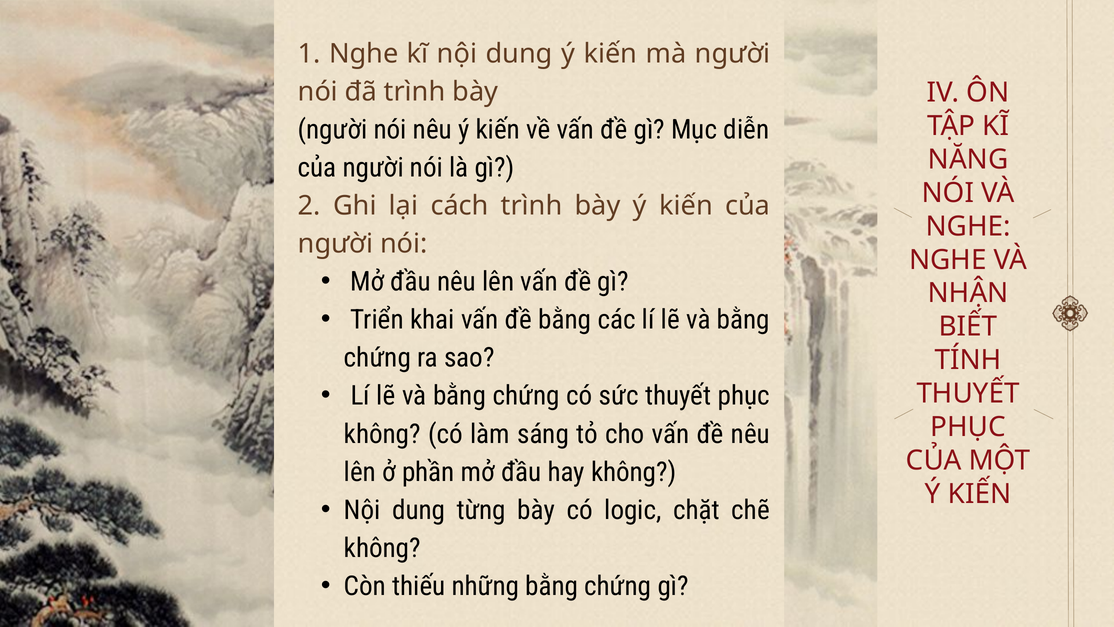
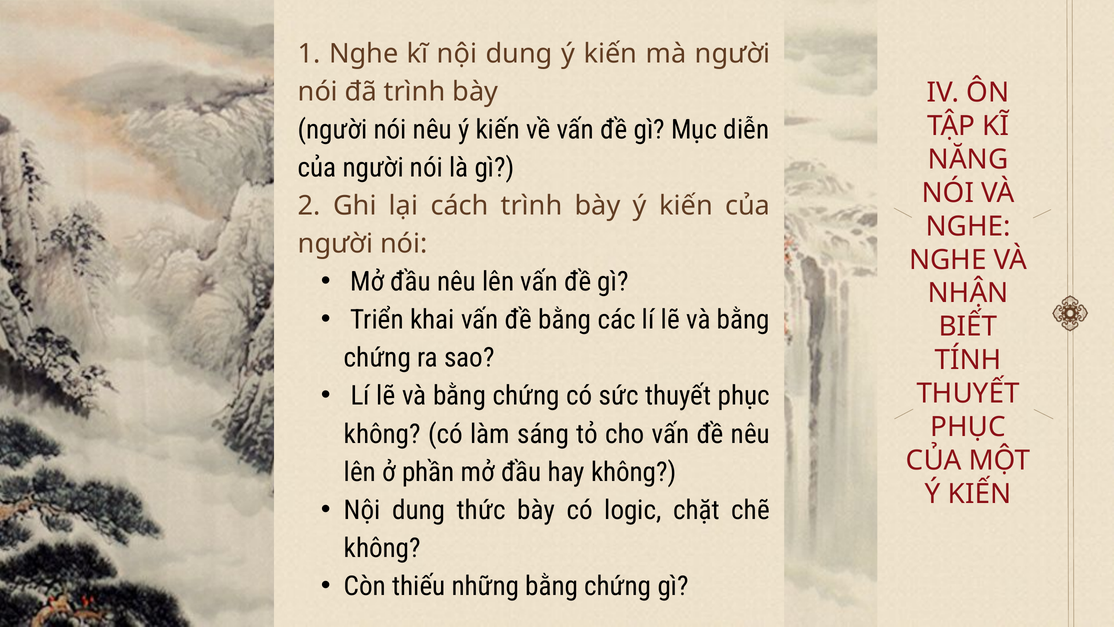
từng: từng -> thức (481, 510)
